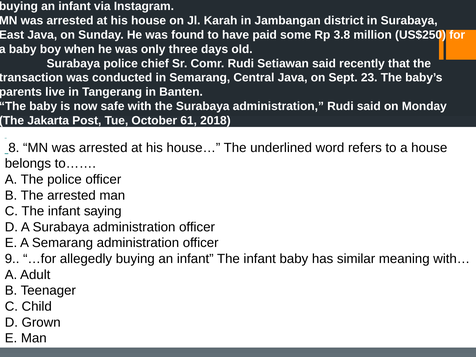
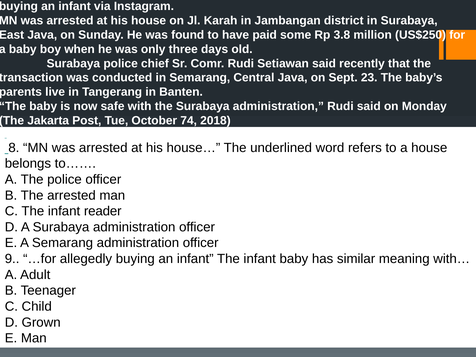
61: 61 -> 74 (189, 121)
saying: saying -> reader (103, 211)
